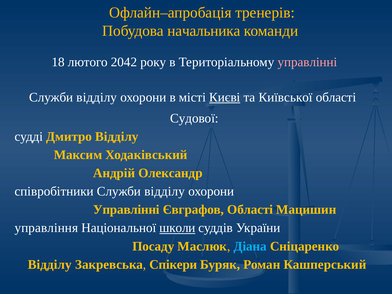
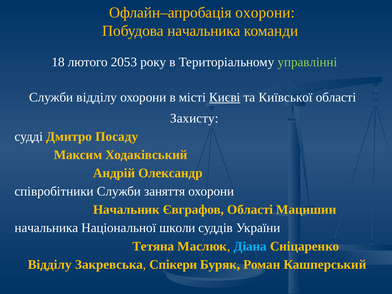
Офлайн–апробація тренерів: тренерів -> охорони (265, 13)
2042: 2042 -> 2053 (124, 62)
управлінні colour: pink -> light green (307, 62)
Судової: Судової -> Захисту (194, 118)
Дмитро Відділу: Відділу -> Посаду (117, 136)
співробітники Служби відділу: відділу -> заняття (165, 191)
Управлінні: Управлінні -> Начальник (126, 210)
управління: управління -> начальника (46, 228)
школи underline: present -> none (177, 228)
Посаду: Посаду -> Тетяна (153, 246)
